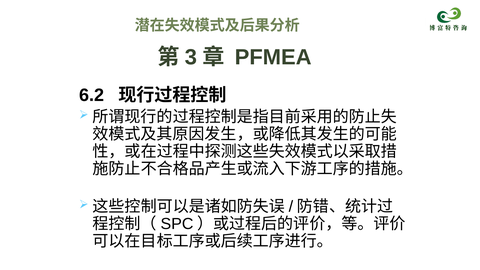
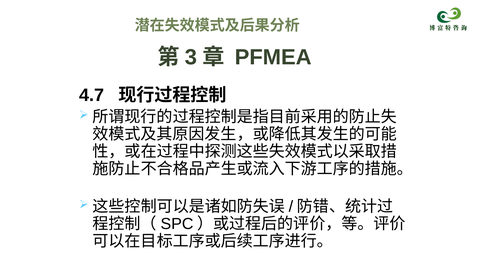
6.2: 6.2 -> 4.7 (92, 95)
